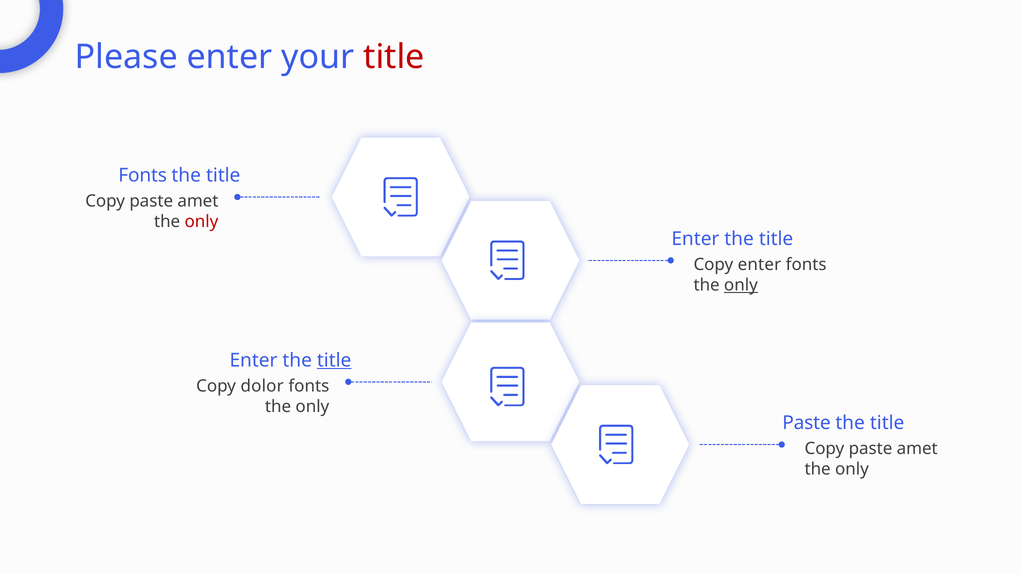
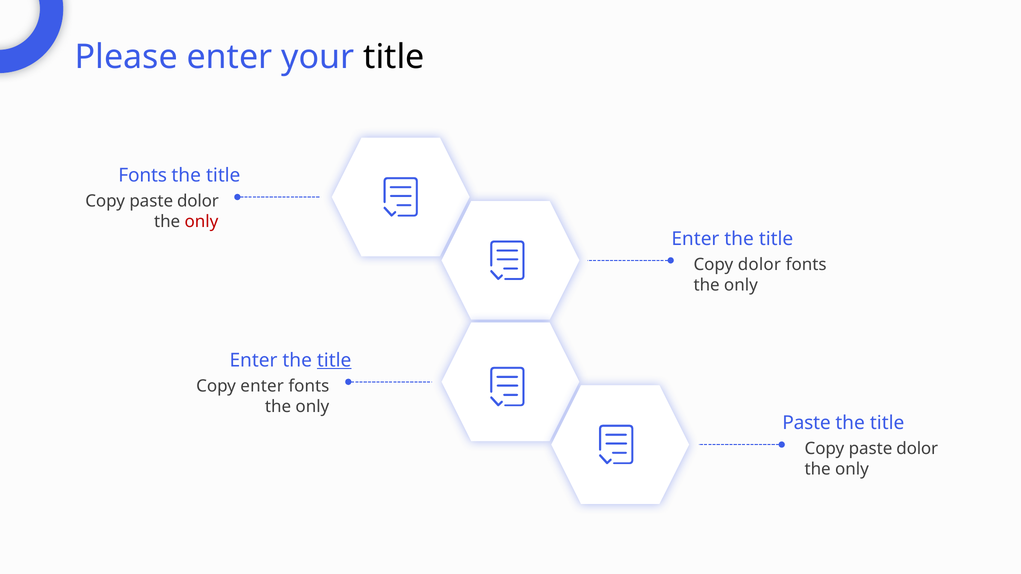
title colour: red -> black (394, 57)
amet: amet -> dolor (198, 201)
Copy enter: enter -> dolor (759, 265)
only underline: present -> none (741, 285)
Copy dolor: dolor -> enter (262, 386)
amet: amet -> dolor (917, 449)
